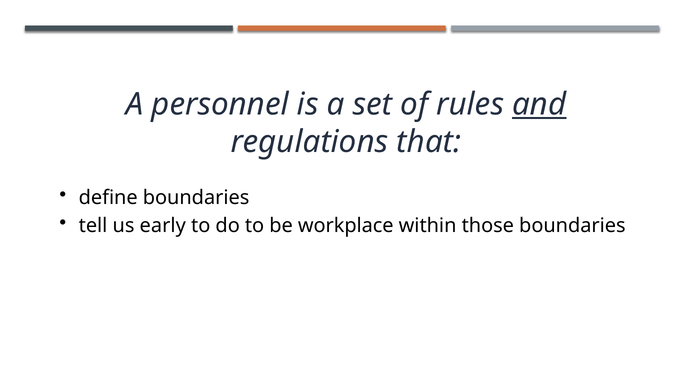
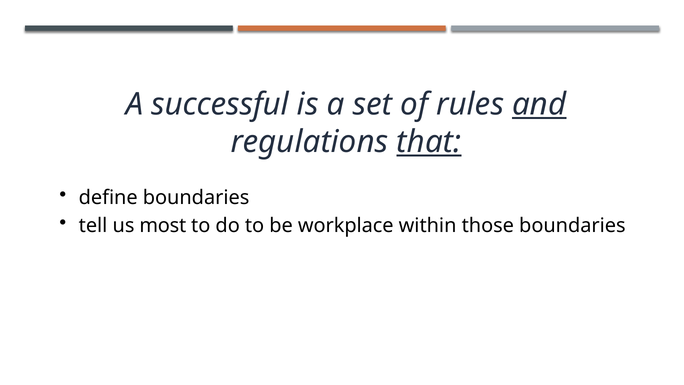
personnel: personnel -> successful (220, 104)
that underline: none -> present (429, 142)
early: early -> most (163, 226)
